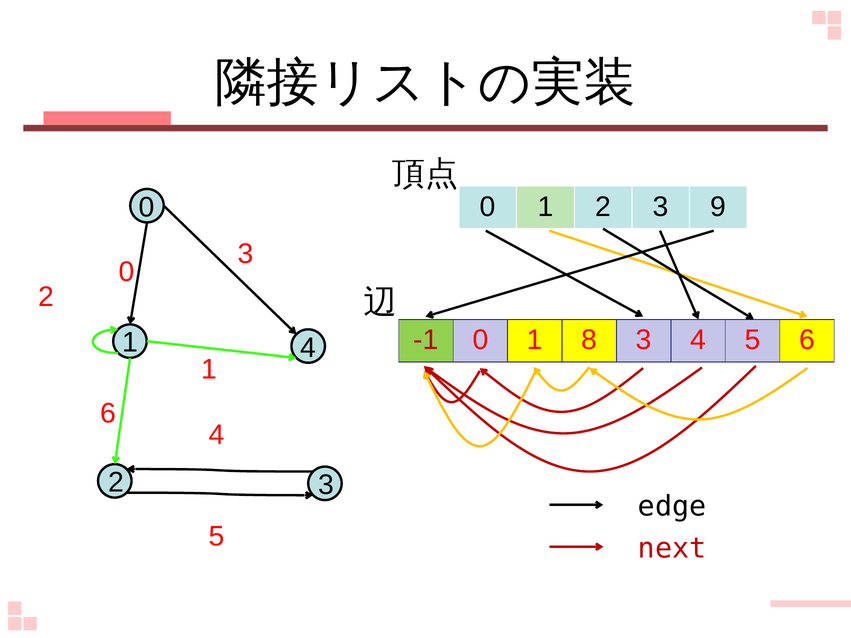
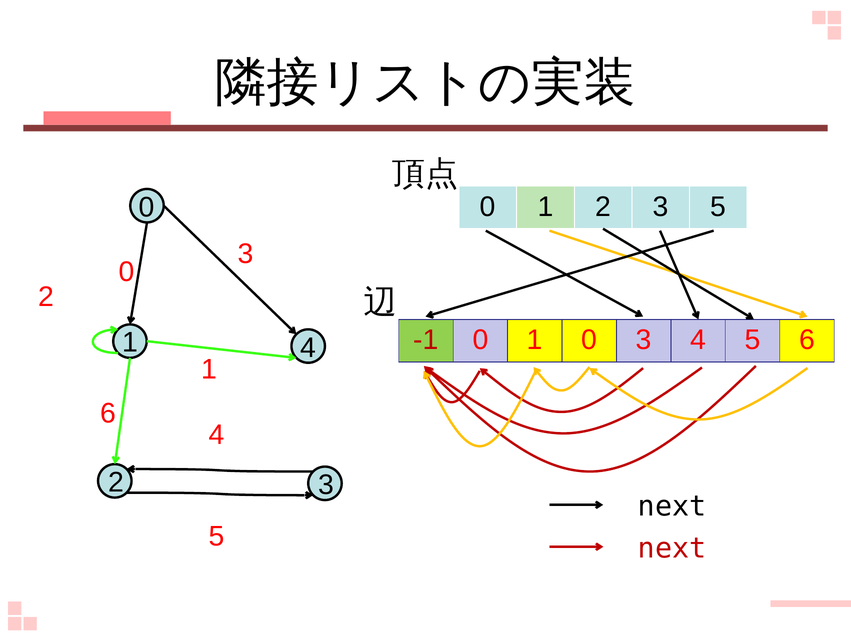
3 9: 9 -> 5 (718, 207)
0 1 8: 8 -> 0 (589, 340)
edge: edge -> next (672, 506)
